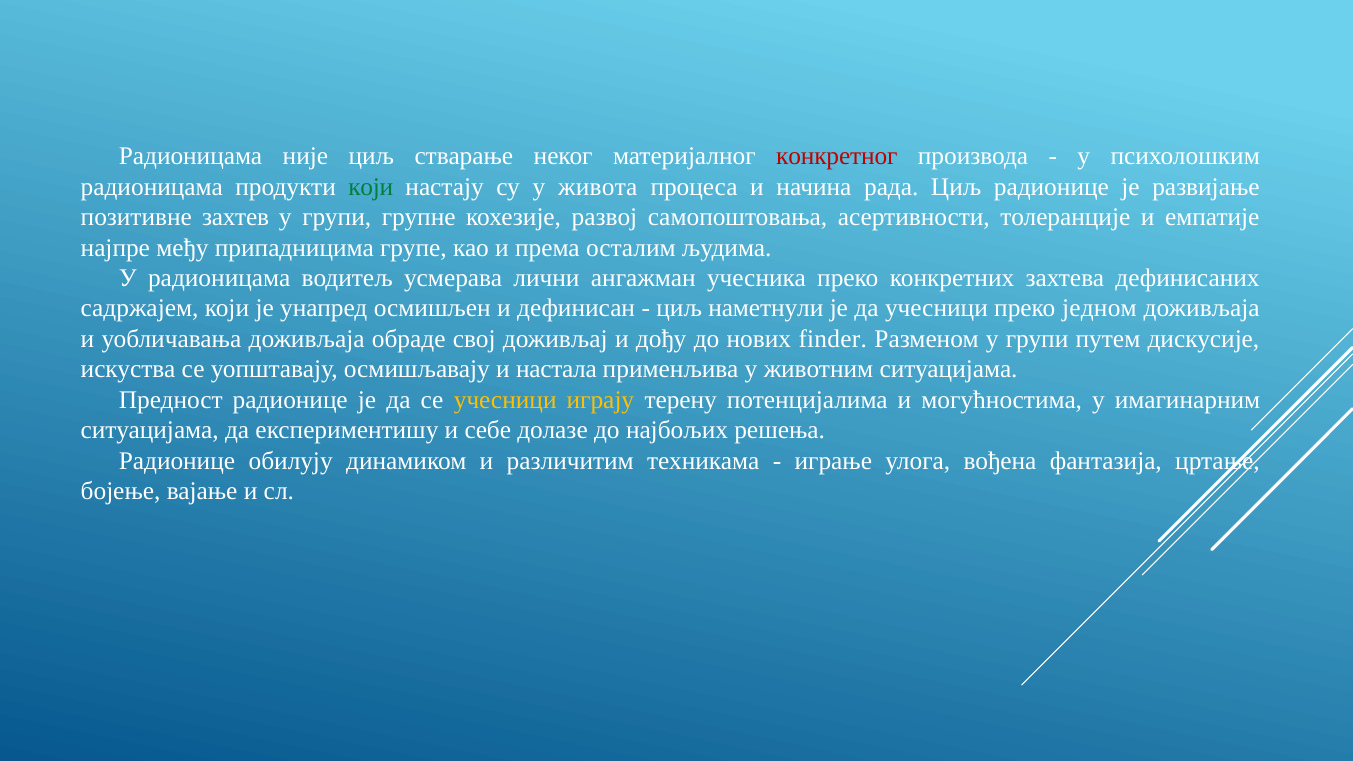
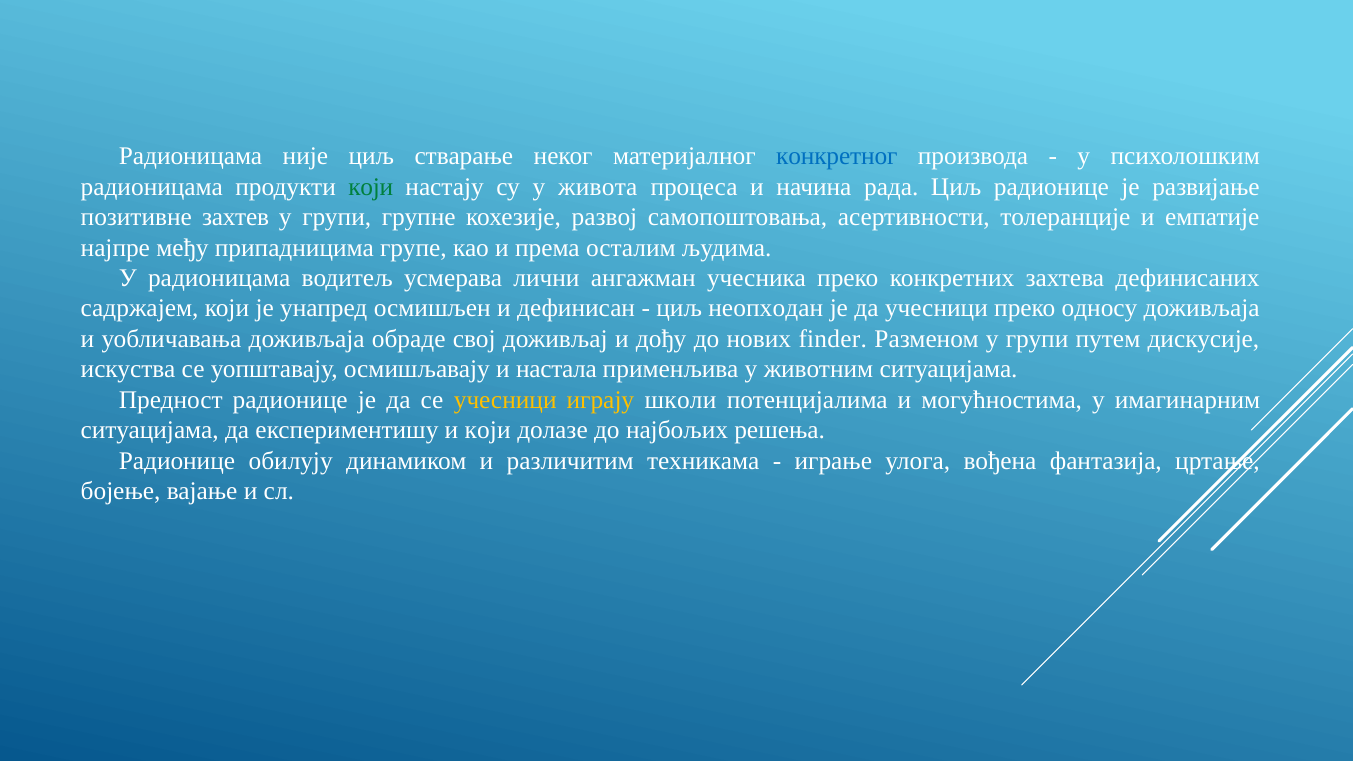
конкретног colour: red -> blue (837, 156)
наметнули: наметнули -> неопходан (766, 309)
једном: једном -> односу (1100, 309)
терену: терену -> школи (681, 400)
и себе: себе -> који (488, 430)
